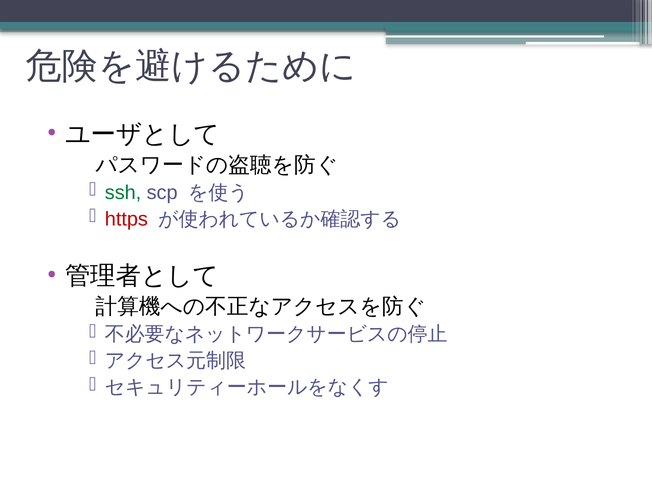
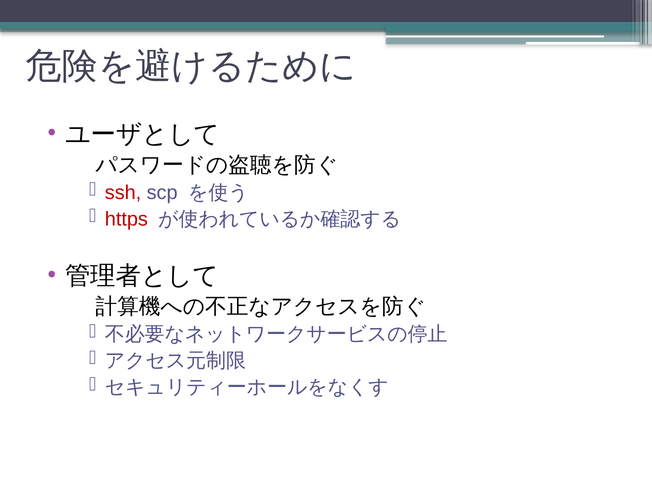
ssh colour: green -> red (123, 193)
